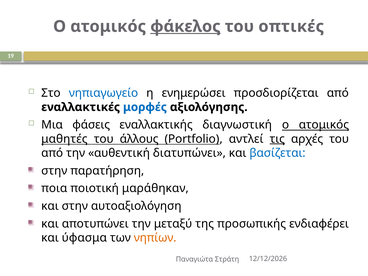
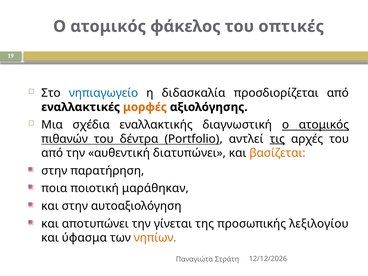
φάκελος underline: present -> none (185, 26)
ενημερώσει: ενημερώσει -> διδασκαλία (194, 93)
μορφές colour: blue -> orange (145, 107)
φάσεις: φάσεις -> σχέδια (91, 125)
μαθητές: μαθητές -> πιθανών (65, 139)
άλλους: άλλους -> δέντρα (139, 139)
βασίζεται colour: blue -> orange (277, 153)
μεταξύ: μεταξύ -> γίνεται (173, 224)
ενδιαφέρει: ενδιαφέρει -> λεξιλογίου (319, 224)
